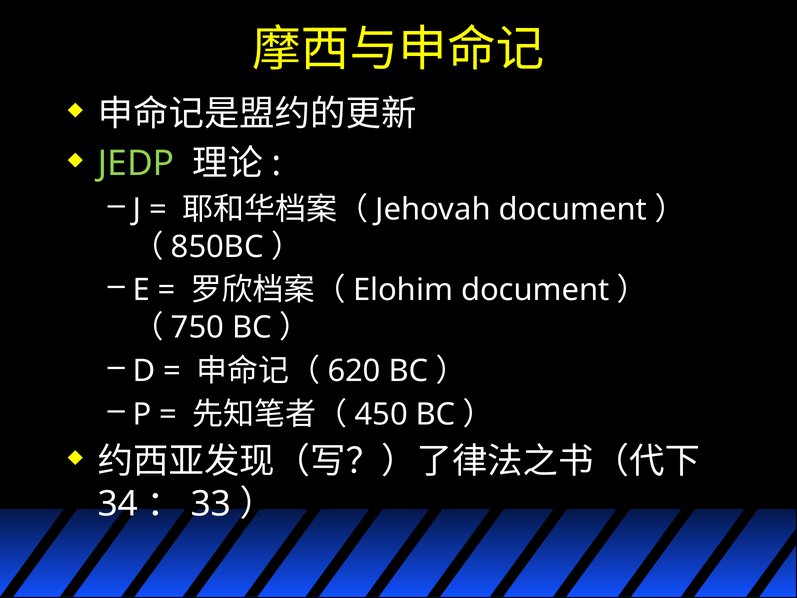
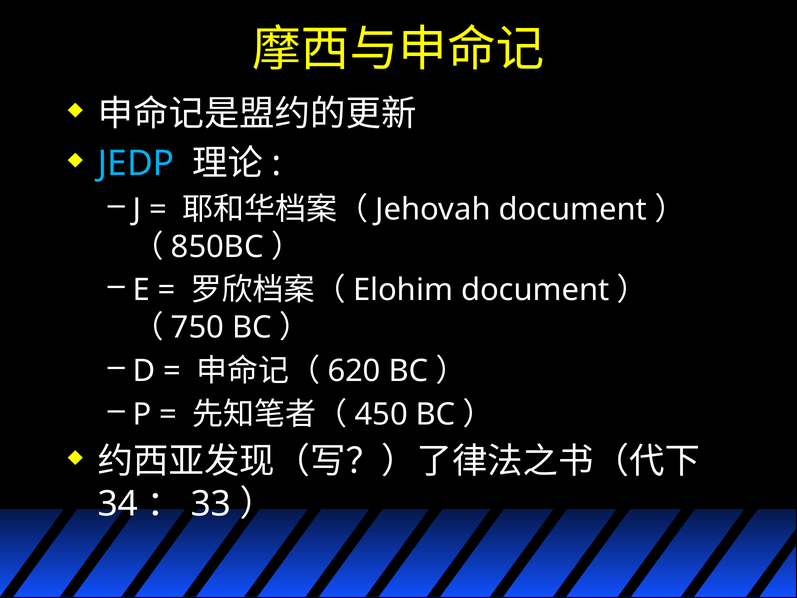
JEDP colour: light green -> light blue (136, 164)
